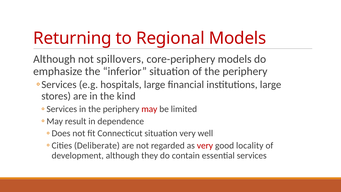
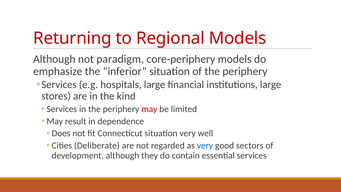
spillovers: spillovers -> paradigm (120, 59)
very colour: red -> blue (205, 145)
locality: locality -> sectors (250, 145)
